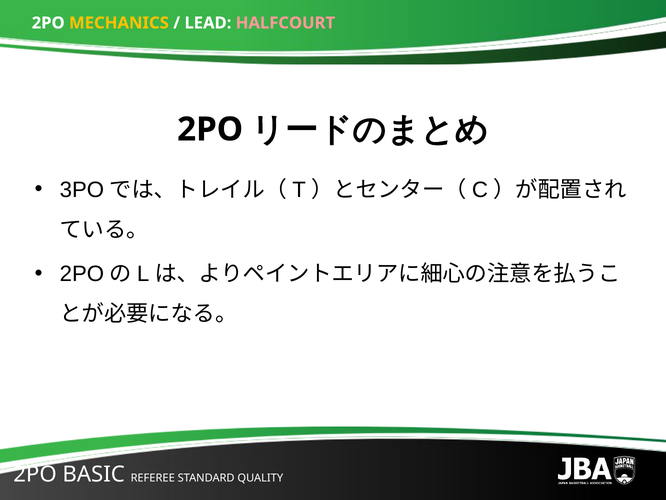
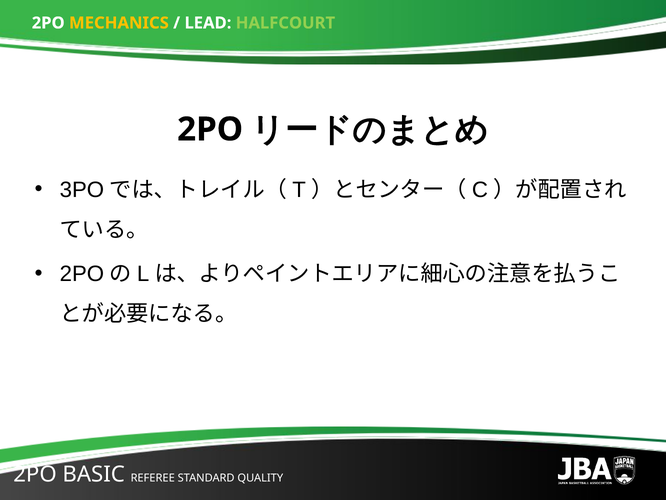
HALFCOURT colour: pink -> light green (285, 23)
